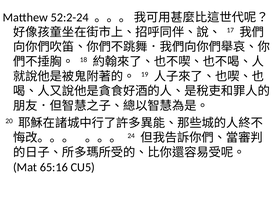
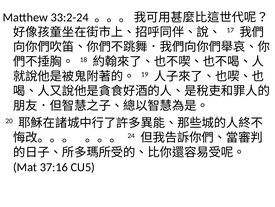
52:2-24: 52:2-24 -> 33:2-24 (70, 17)
65:16: 65:16 -> 37:16 (54, 167)
